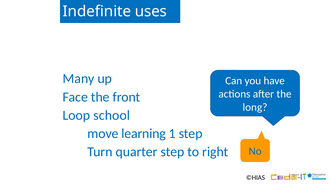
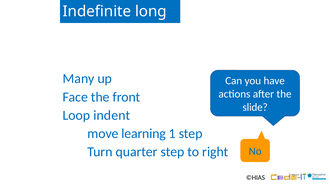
uses: uses -> long (151, 11)
long: long -> slide (255, 107)
school: school -> indent (112, 115)
